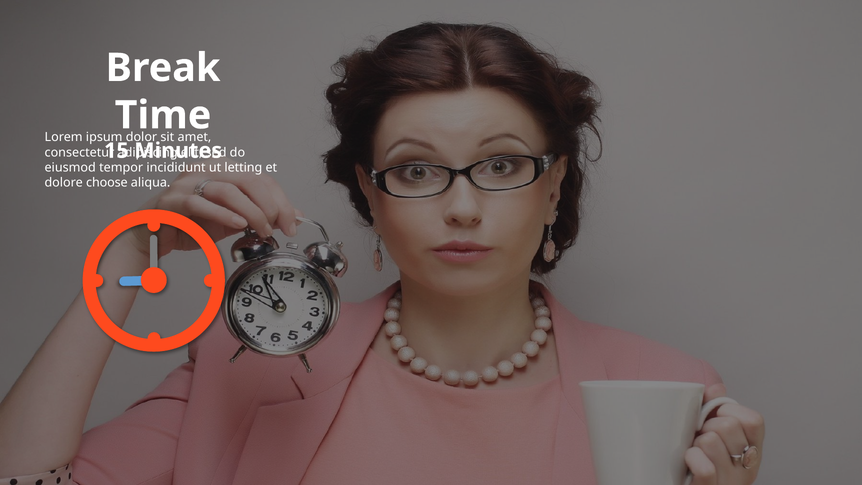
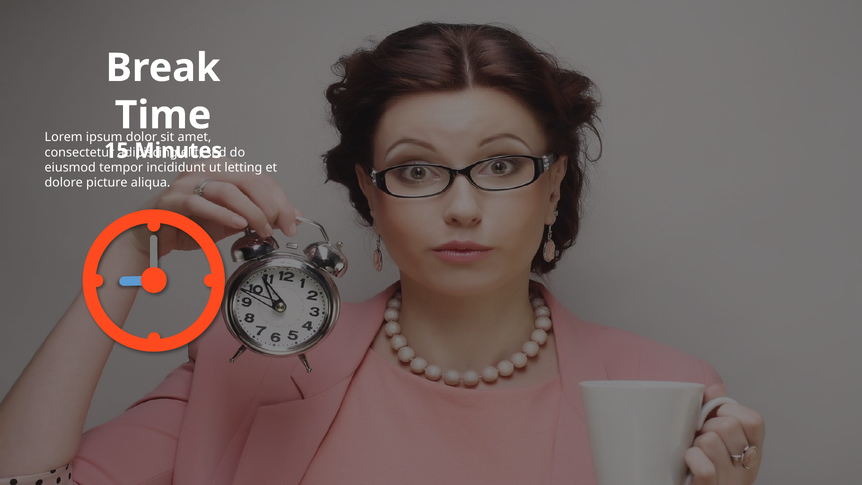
choose: choose -> picture (107, 183)
